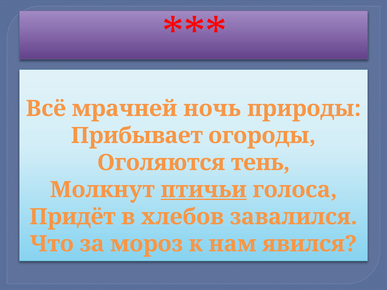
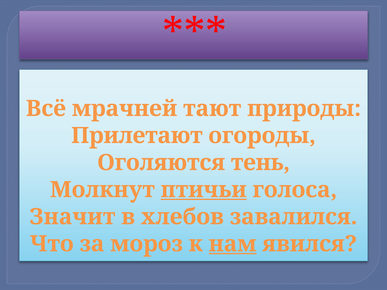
ночь: ночь -> тают (212, 109)
Прибывает: Прибывает -> Прилетают (137, 136)
Придёт: Придёт -> Значит (72, 217)
нам underline: none -> present (233, 244)
